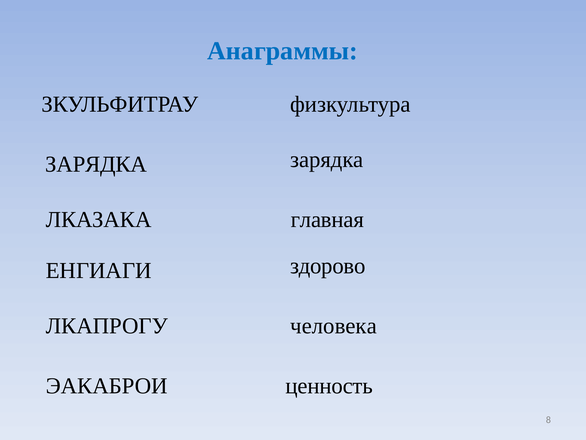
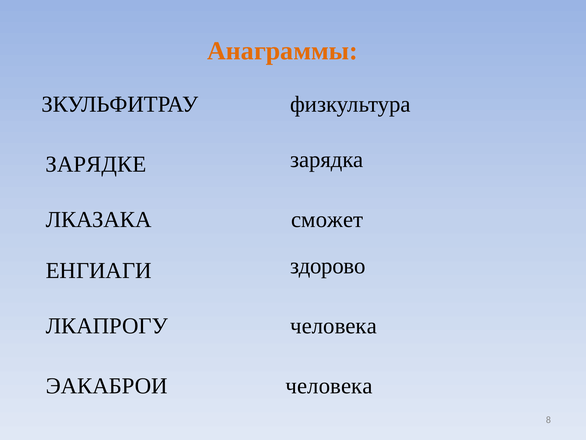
Анаграммы colour: blue -> orange (283, 51)
ЗАРЯДКА: ЗАРЯДКА -> ЗАРЯДКЕ (96, 164)
главная: главная -> сможет (327, 219)
ЭАКАБРОИ ценность: ценность -> человека (329, 386)
